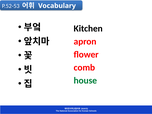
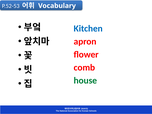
Kitchen colour: black -> blue (88, 29)
